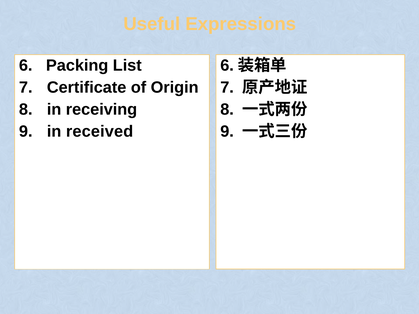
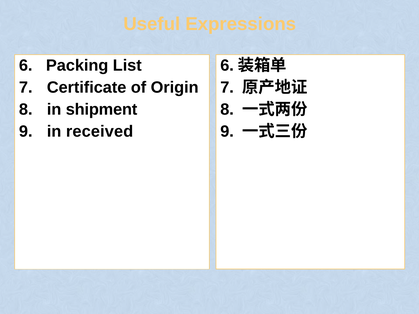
receiving: receiving -> shipment (102, 110)
